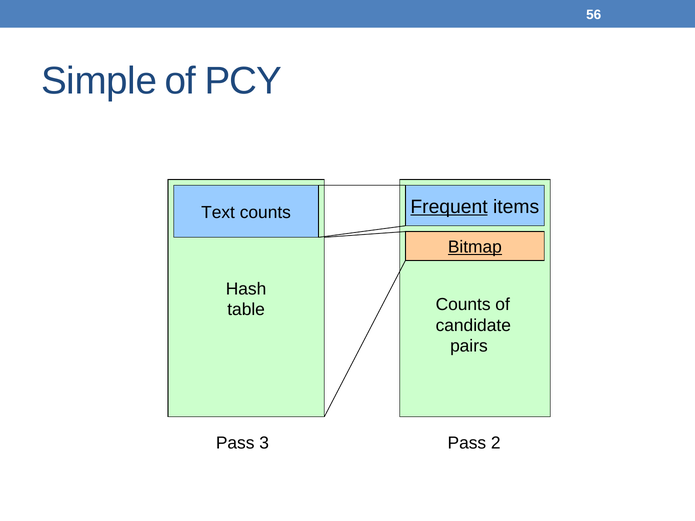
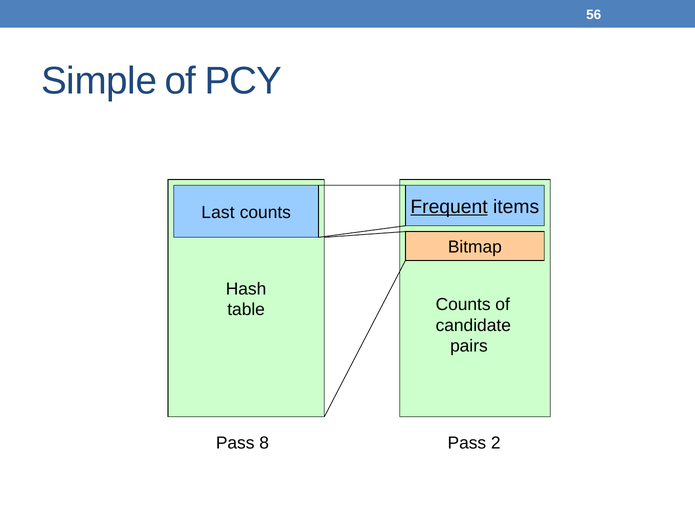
Text: Text -> Last (218, 213)
Bitmap underline: present -> none (475, 247)
3: 3 -> 8 (264, 443)
